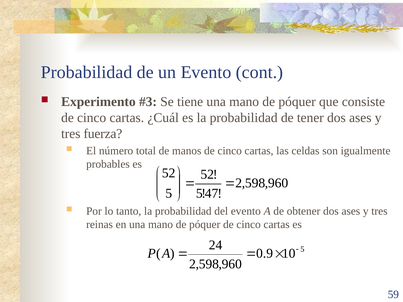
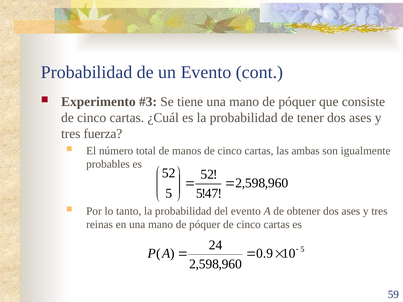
celdas: celdas -> ambas (306, 151)
